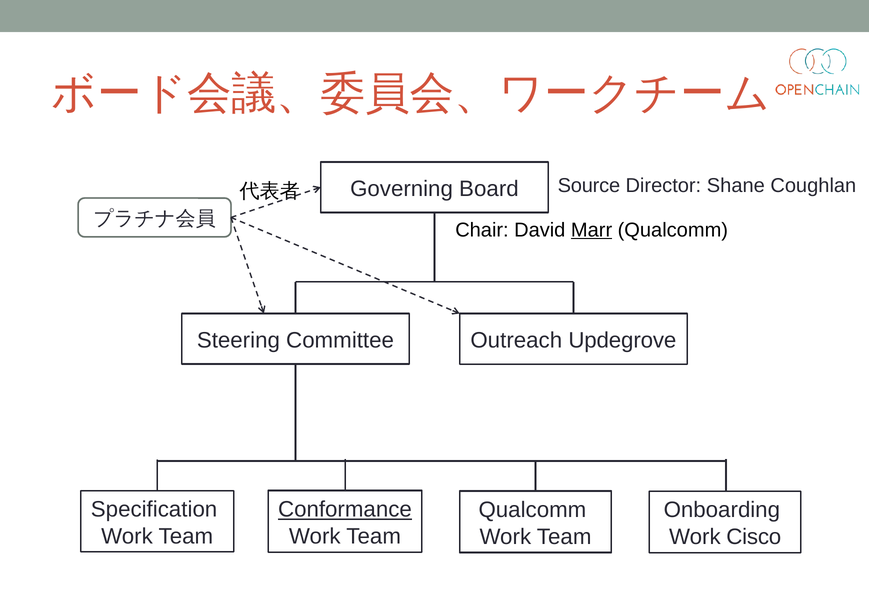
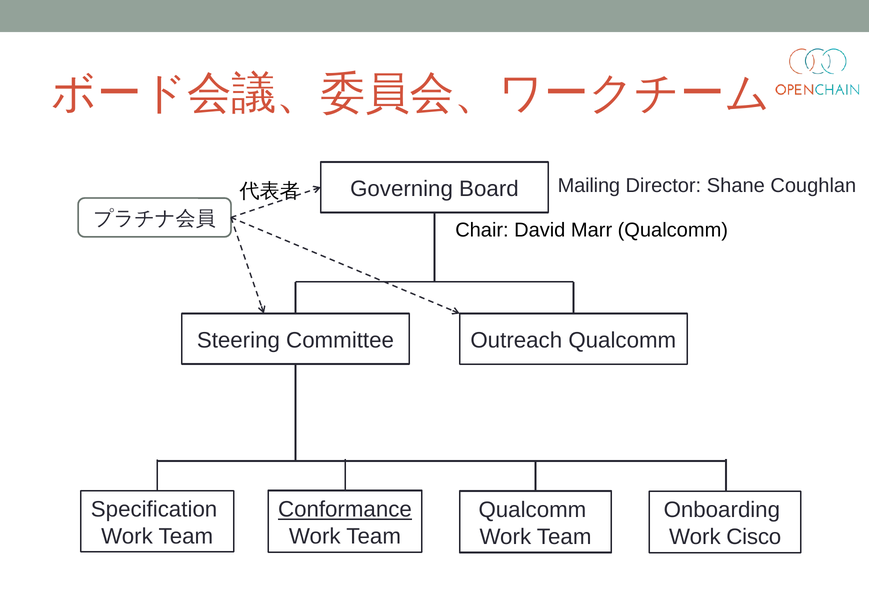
Source: Source -> Mailing (589, 186)
Marr underline: present -> none (592, 230)
Outreach Updegrove: Updegrove -> Qualcomm (622, 340)
